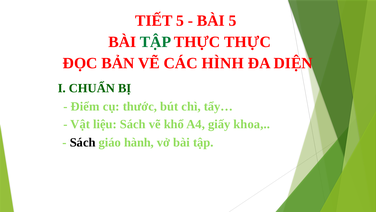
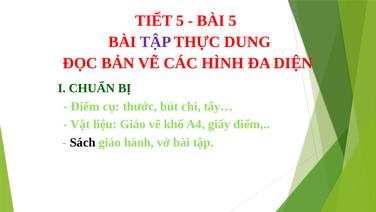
TẬP colour: green -> purple (155, 42)
THỰC THỰC: THỰC -> DUNG (248, 42)
liệu Sách: Sách -> Giáo (133, 124)
giấy khoa: khoa -> điểm (252, 124)
